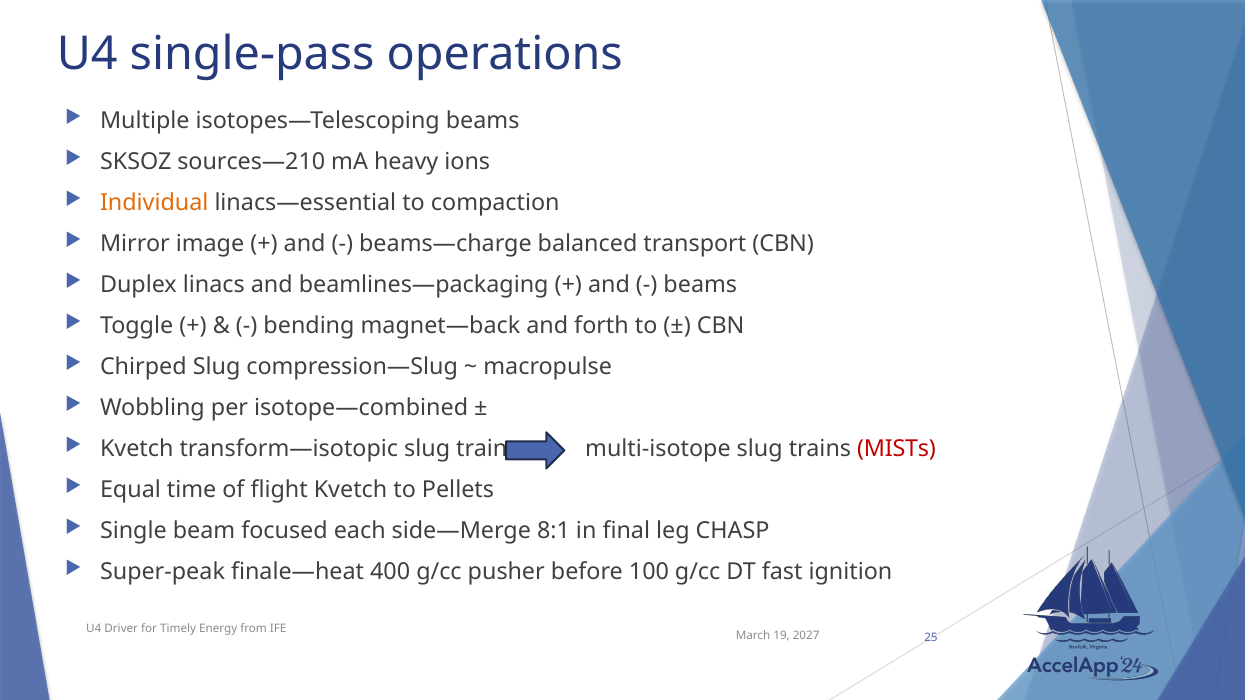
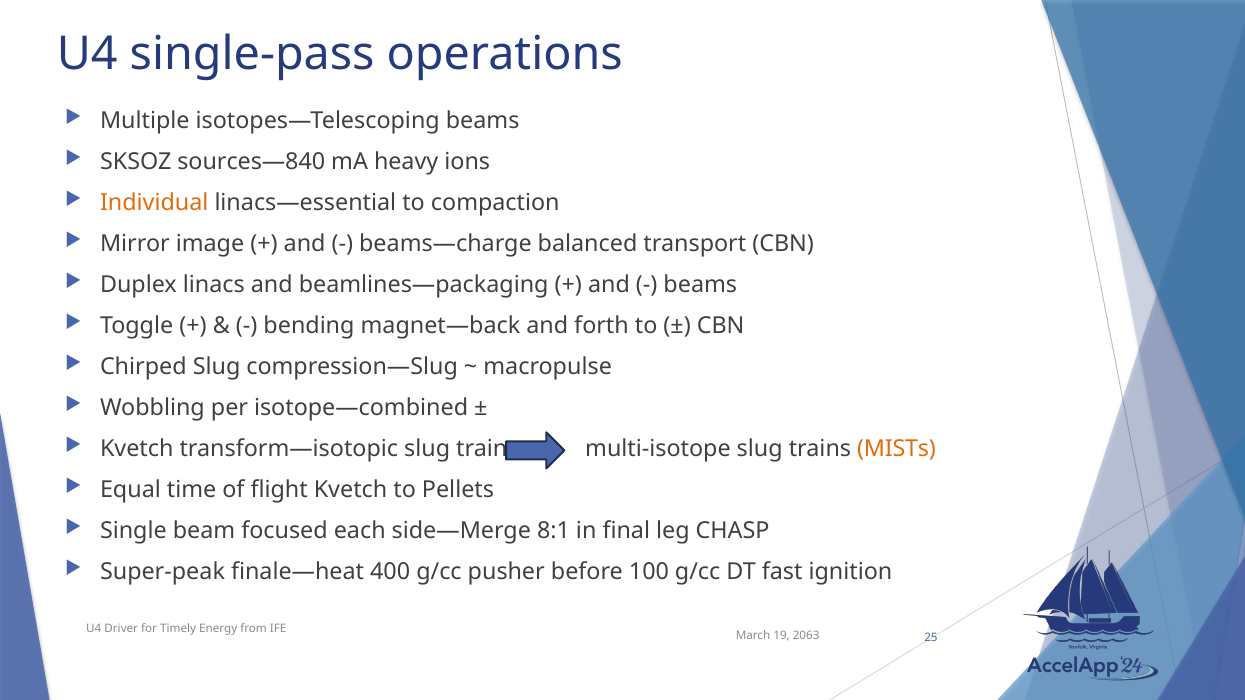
sources—210: sources—210 -> sources—840 (251, 162)
MISTs colour: red -> orange (897, 449)
2027: 2027 -> 2063 (806, 636)
